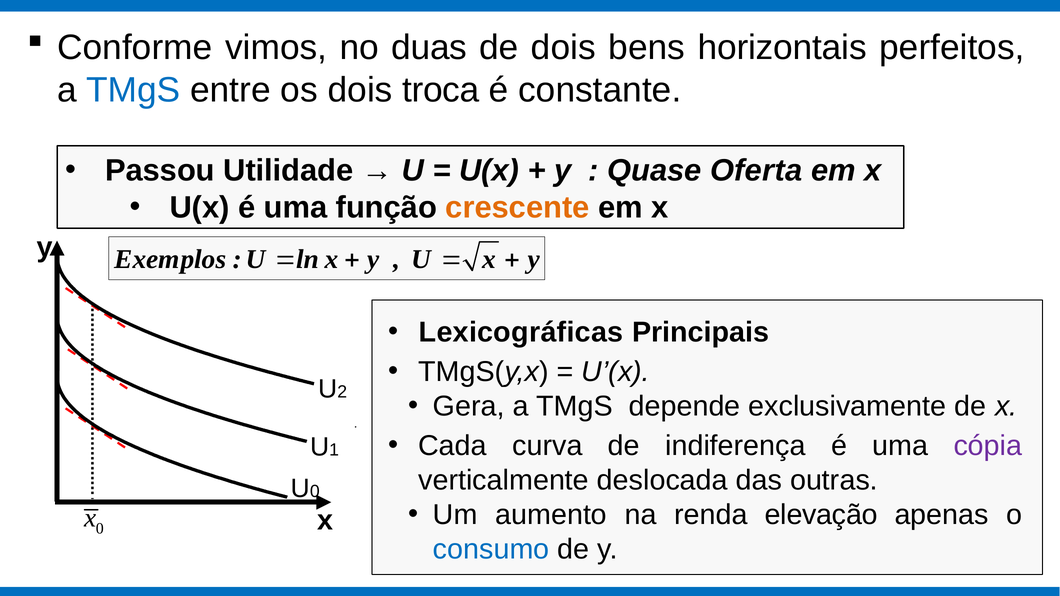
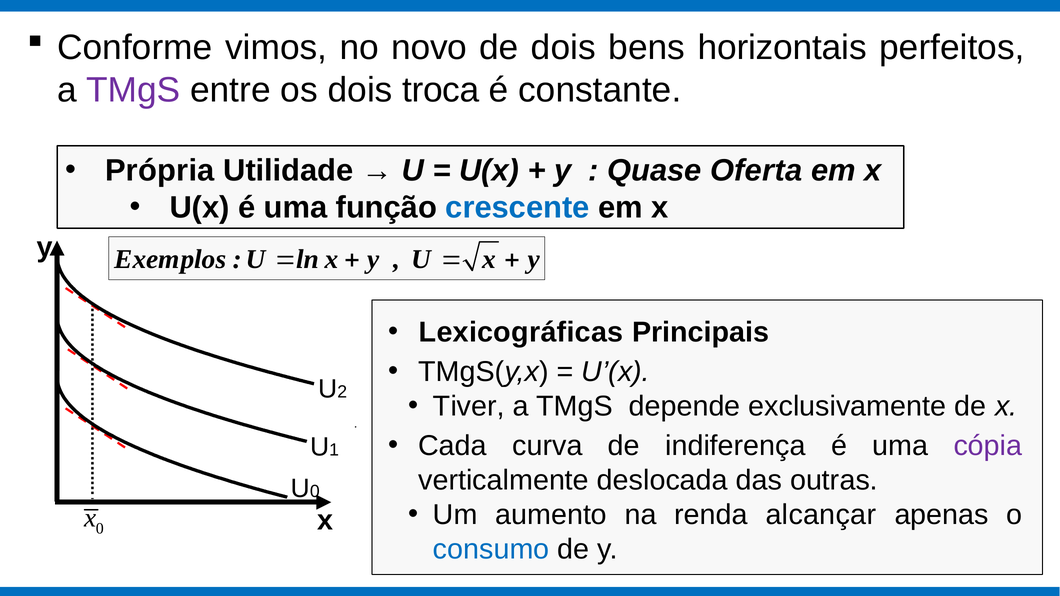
duas: duas -> novo (429, 48)
TMgS colour: blue -> purple (133, 90)
Passou: Passou -> Própria (160, 171)
crescente colour: orange -> blue (518, 208)
Gera: Gera -> Tiver (469, 406)
elevação: elevação -> alcançar (821, 515)
